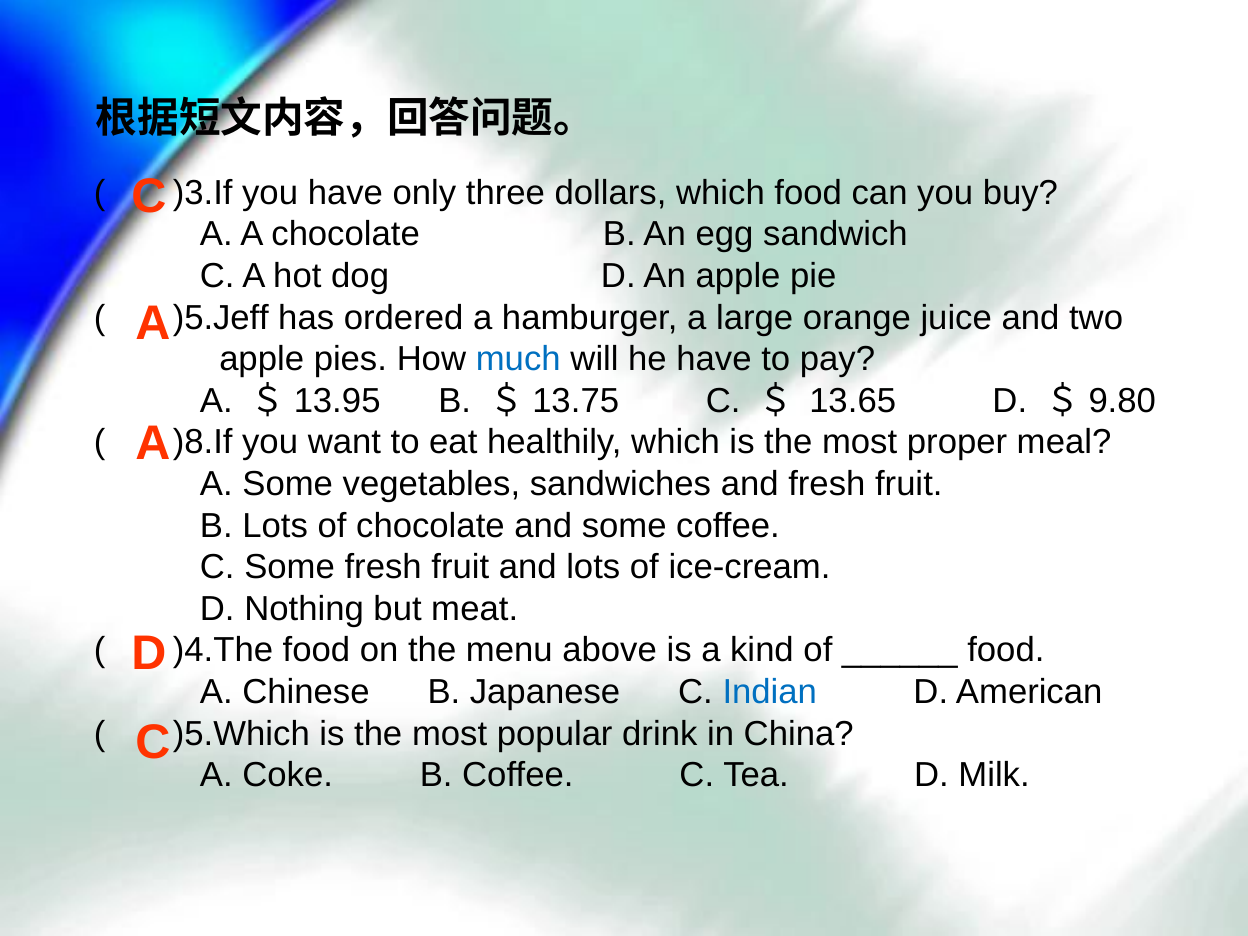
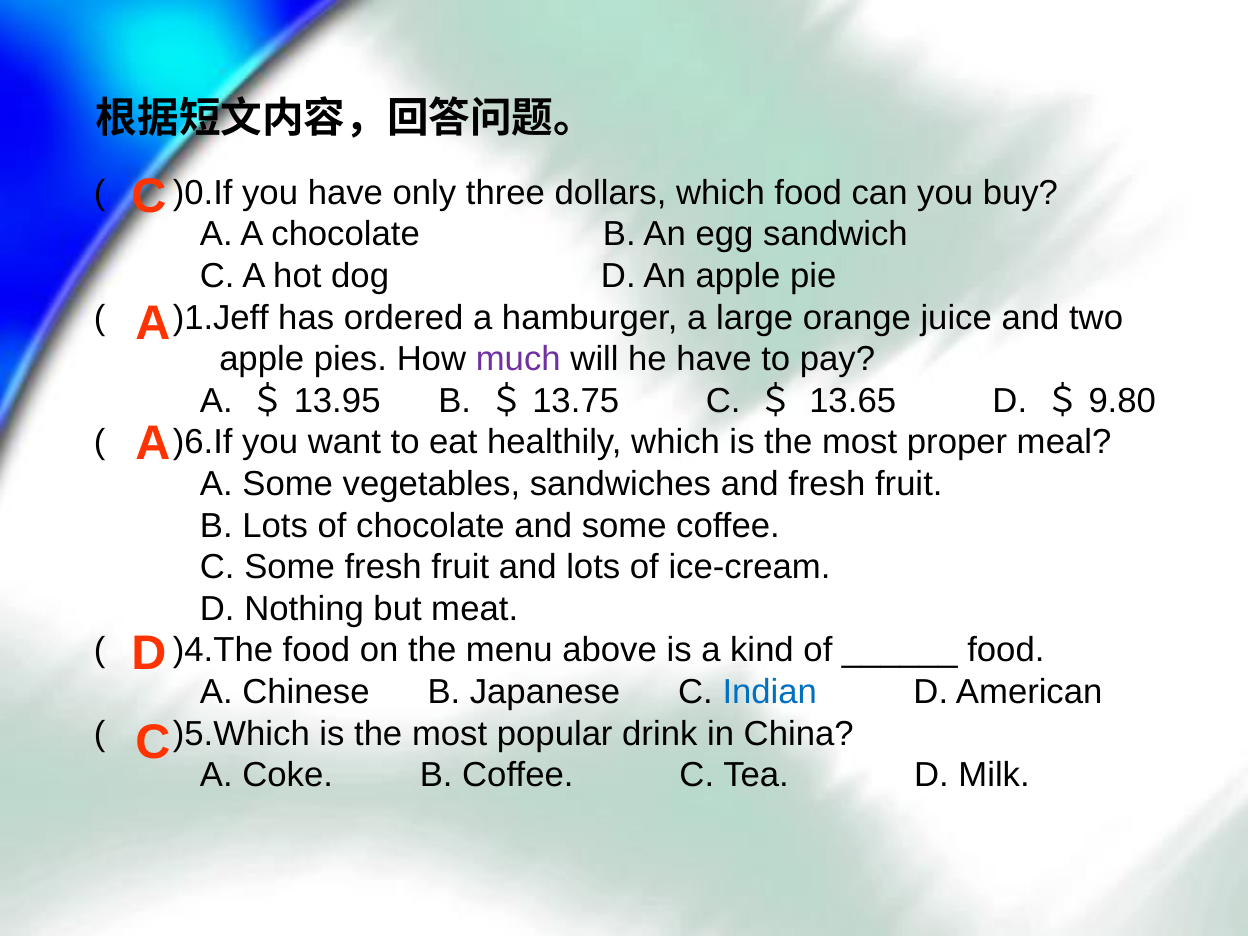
)3.If: )3.If -> )0.If (203, 193)
)5.Jeff: )5.Jeff -> )1.Jeff (221, 318)
much colour: blue -> purple (518, 359)
)8.If: )8.If -> )6.If (203, 442)
